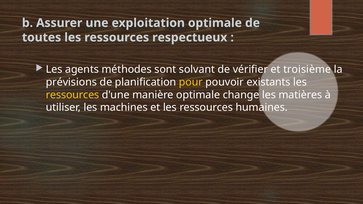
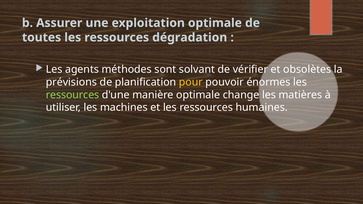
respectueux: respectueux -> dégradation (190, 37)
troisième: troisième -> obsolètes (307, 70)
existants: existants -> énormes (268, 82)
ressources colour: yellow -> light green (73, 95)
